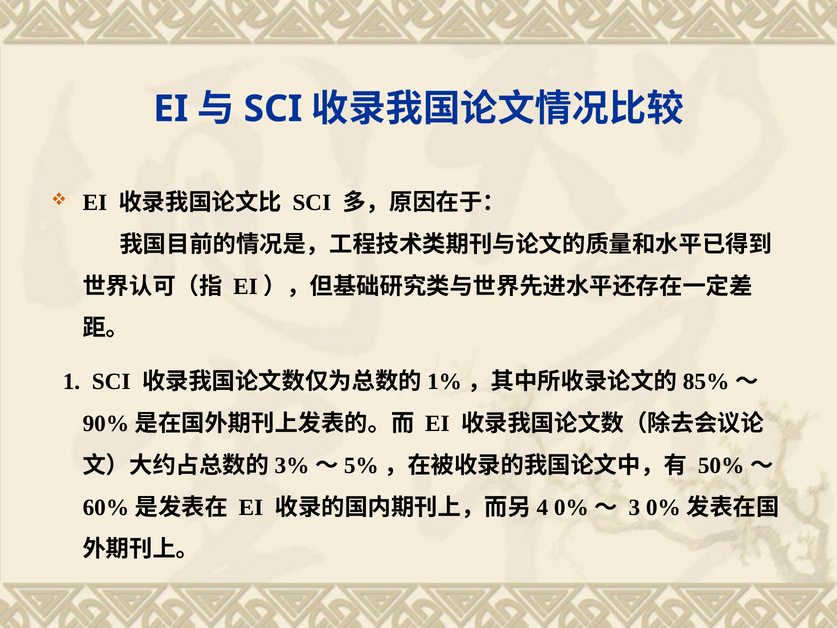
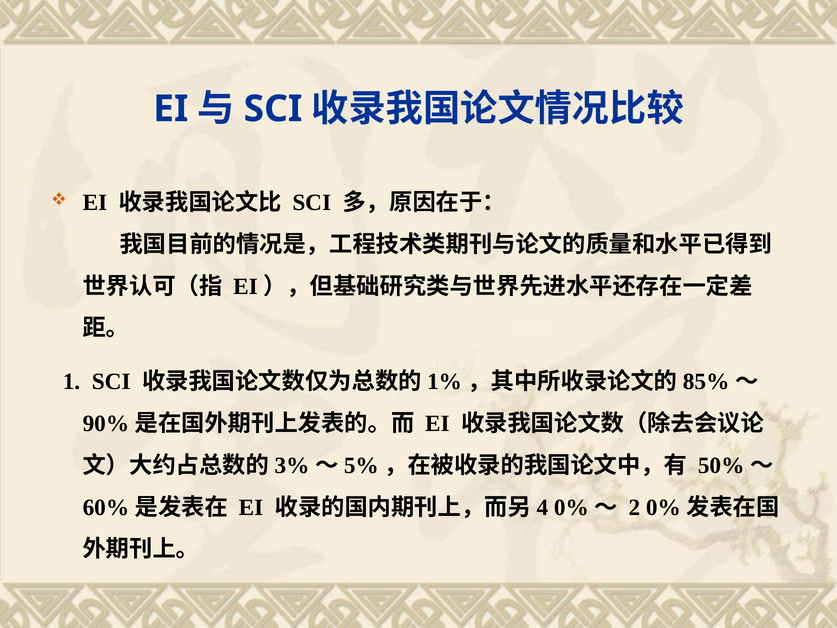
3: 3 -> 2 (634, 507)
